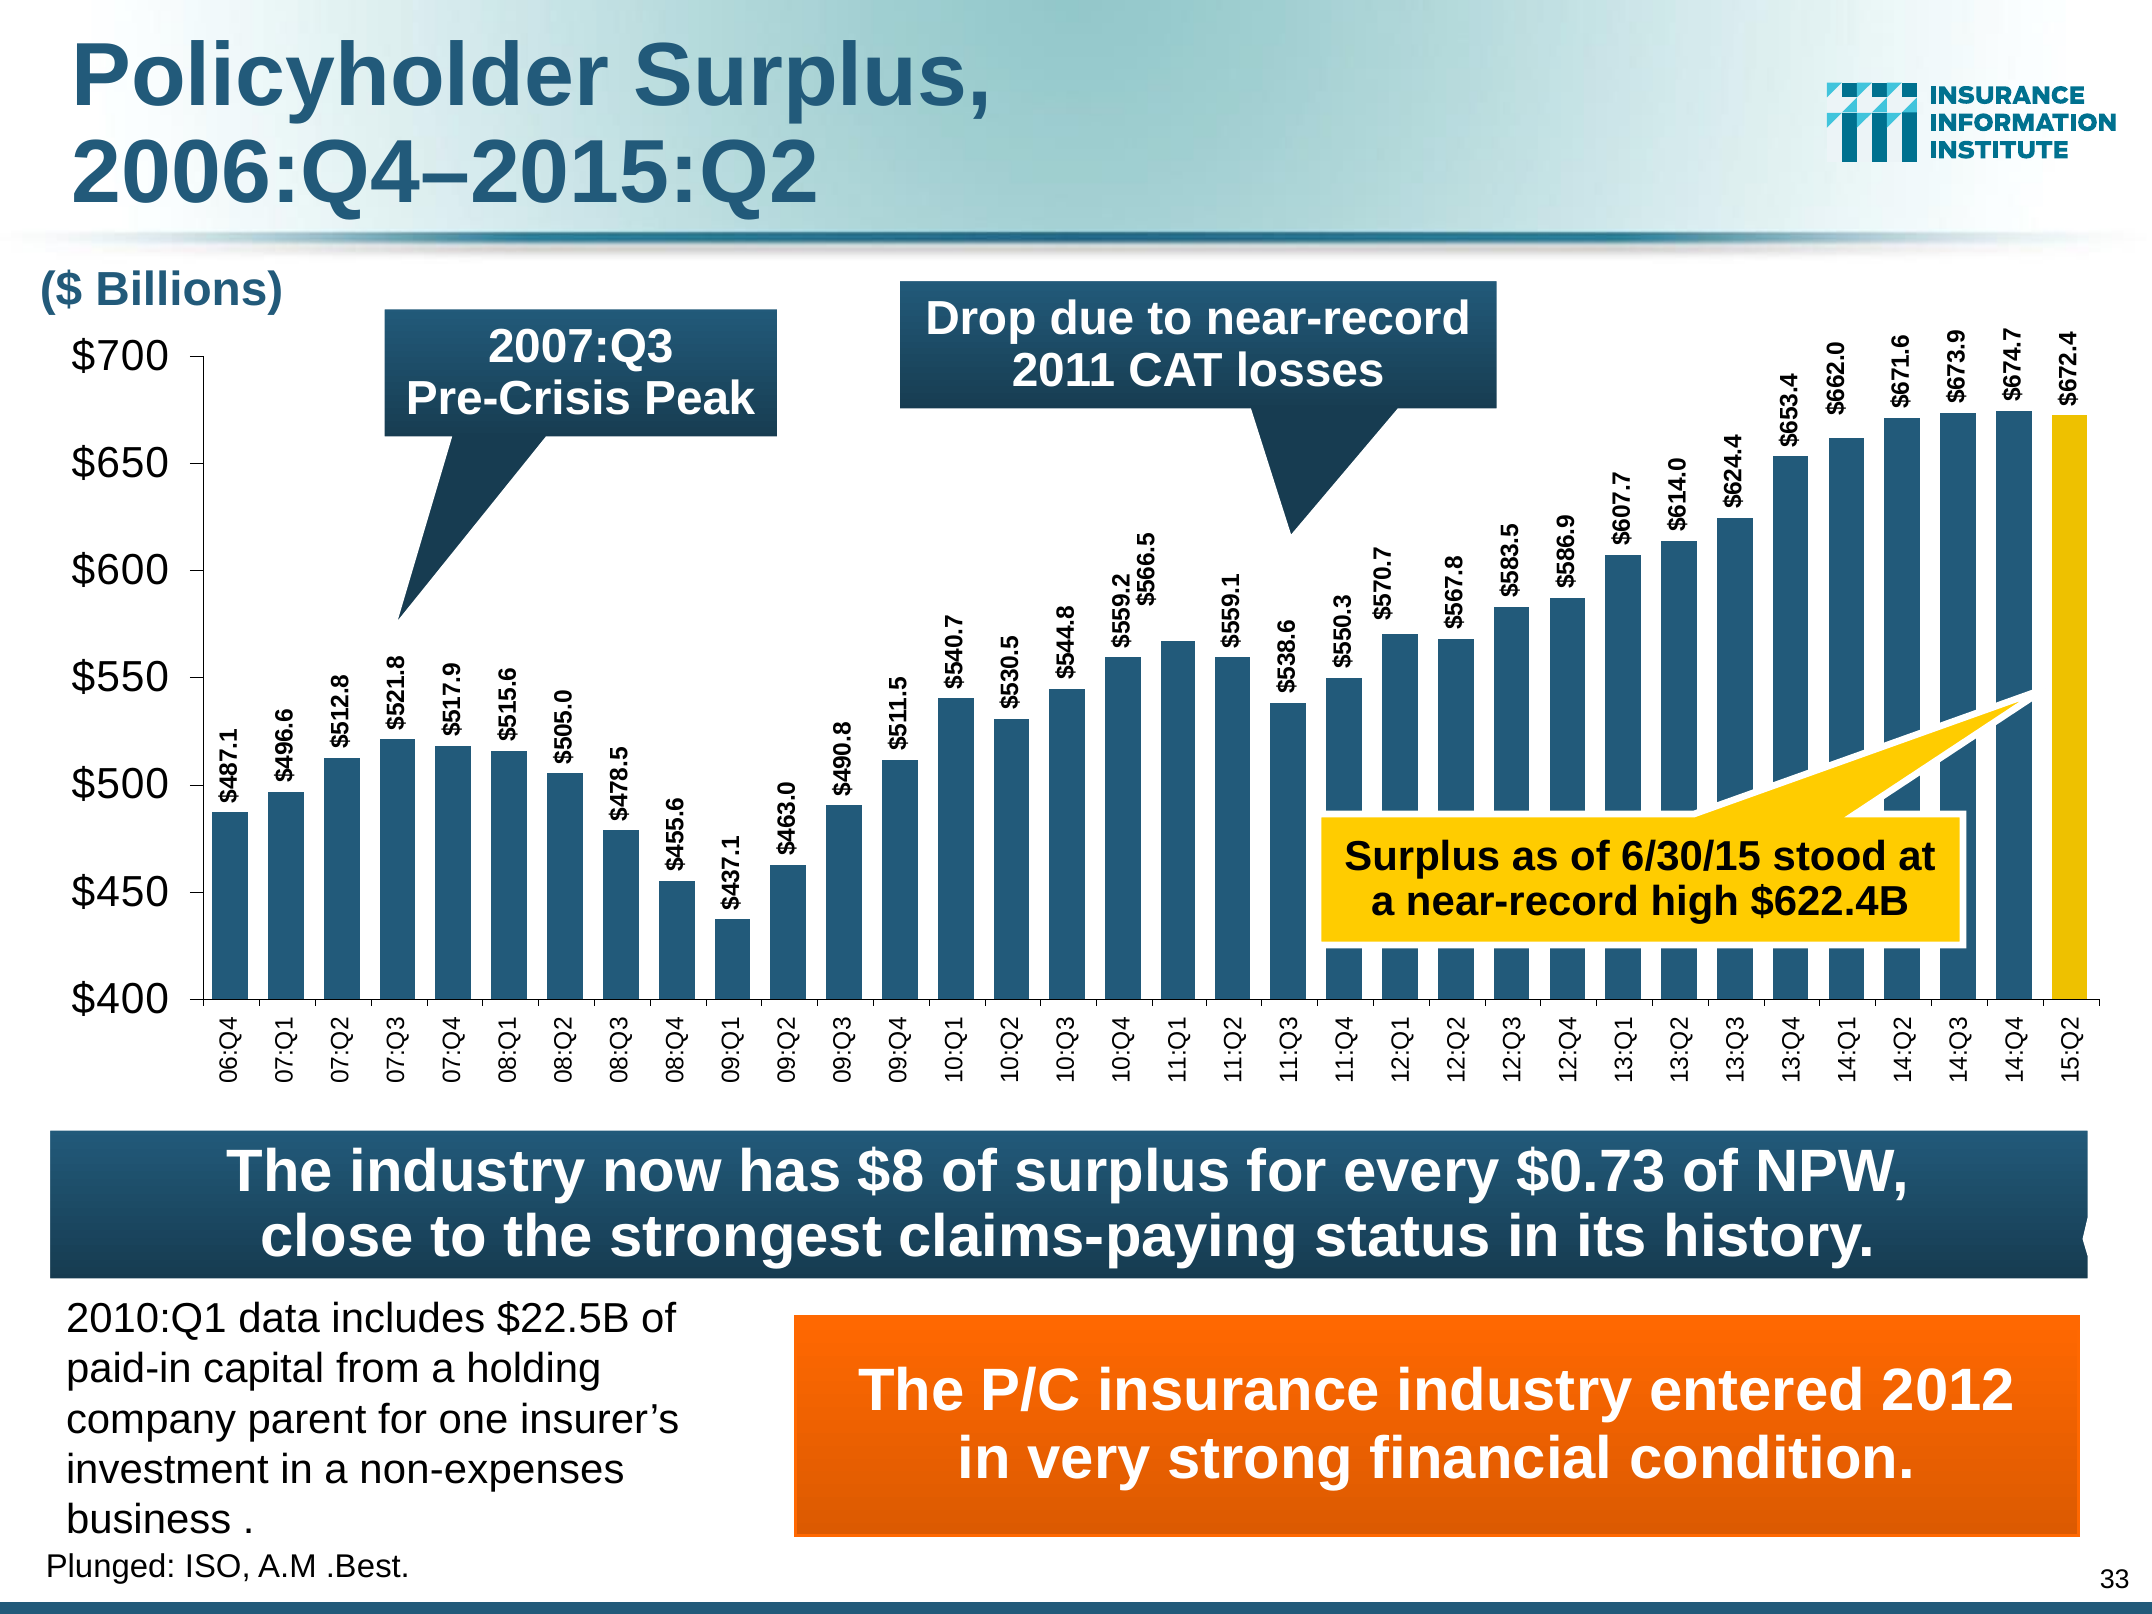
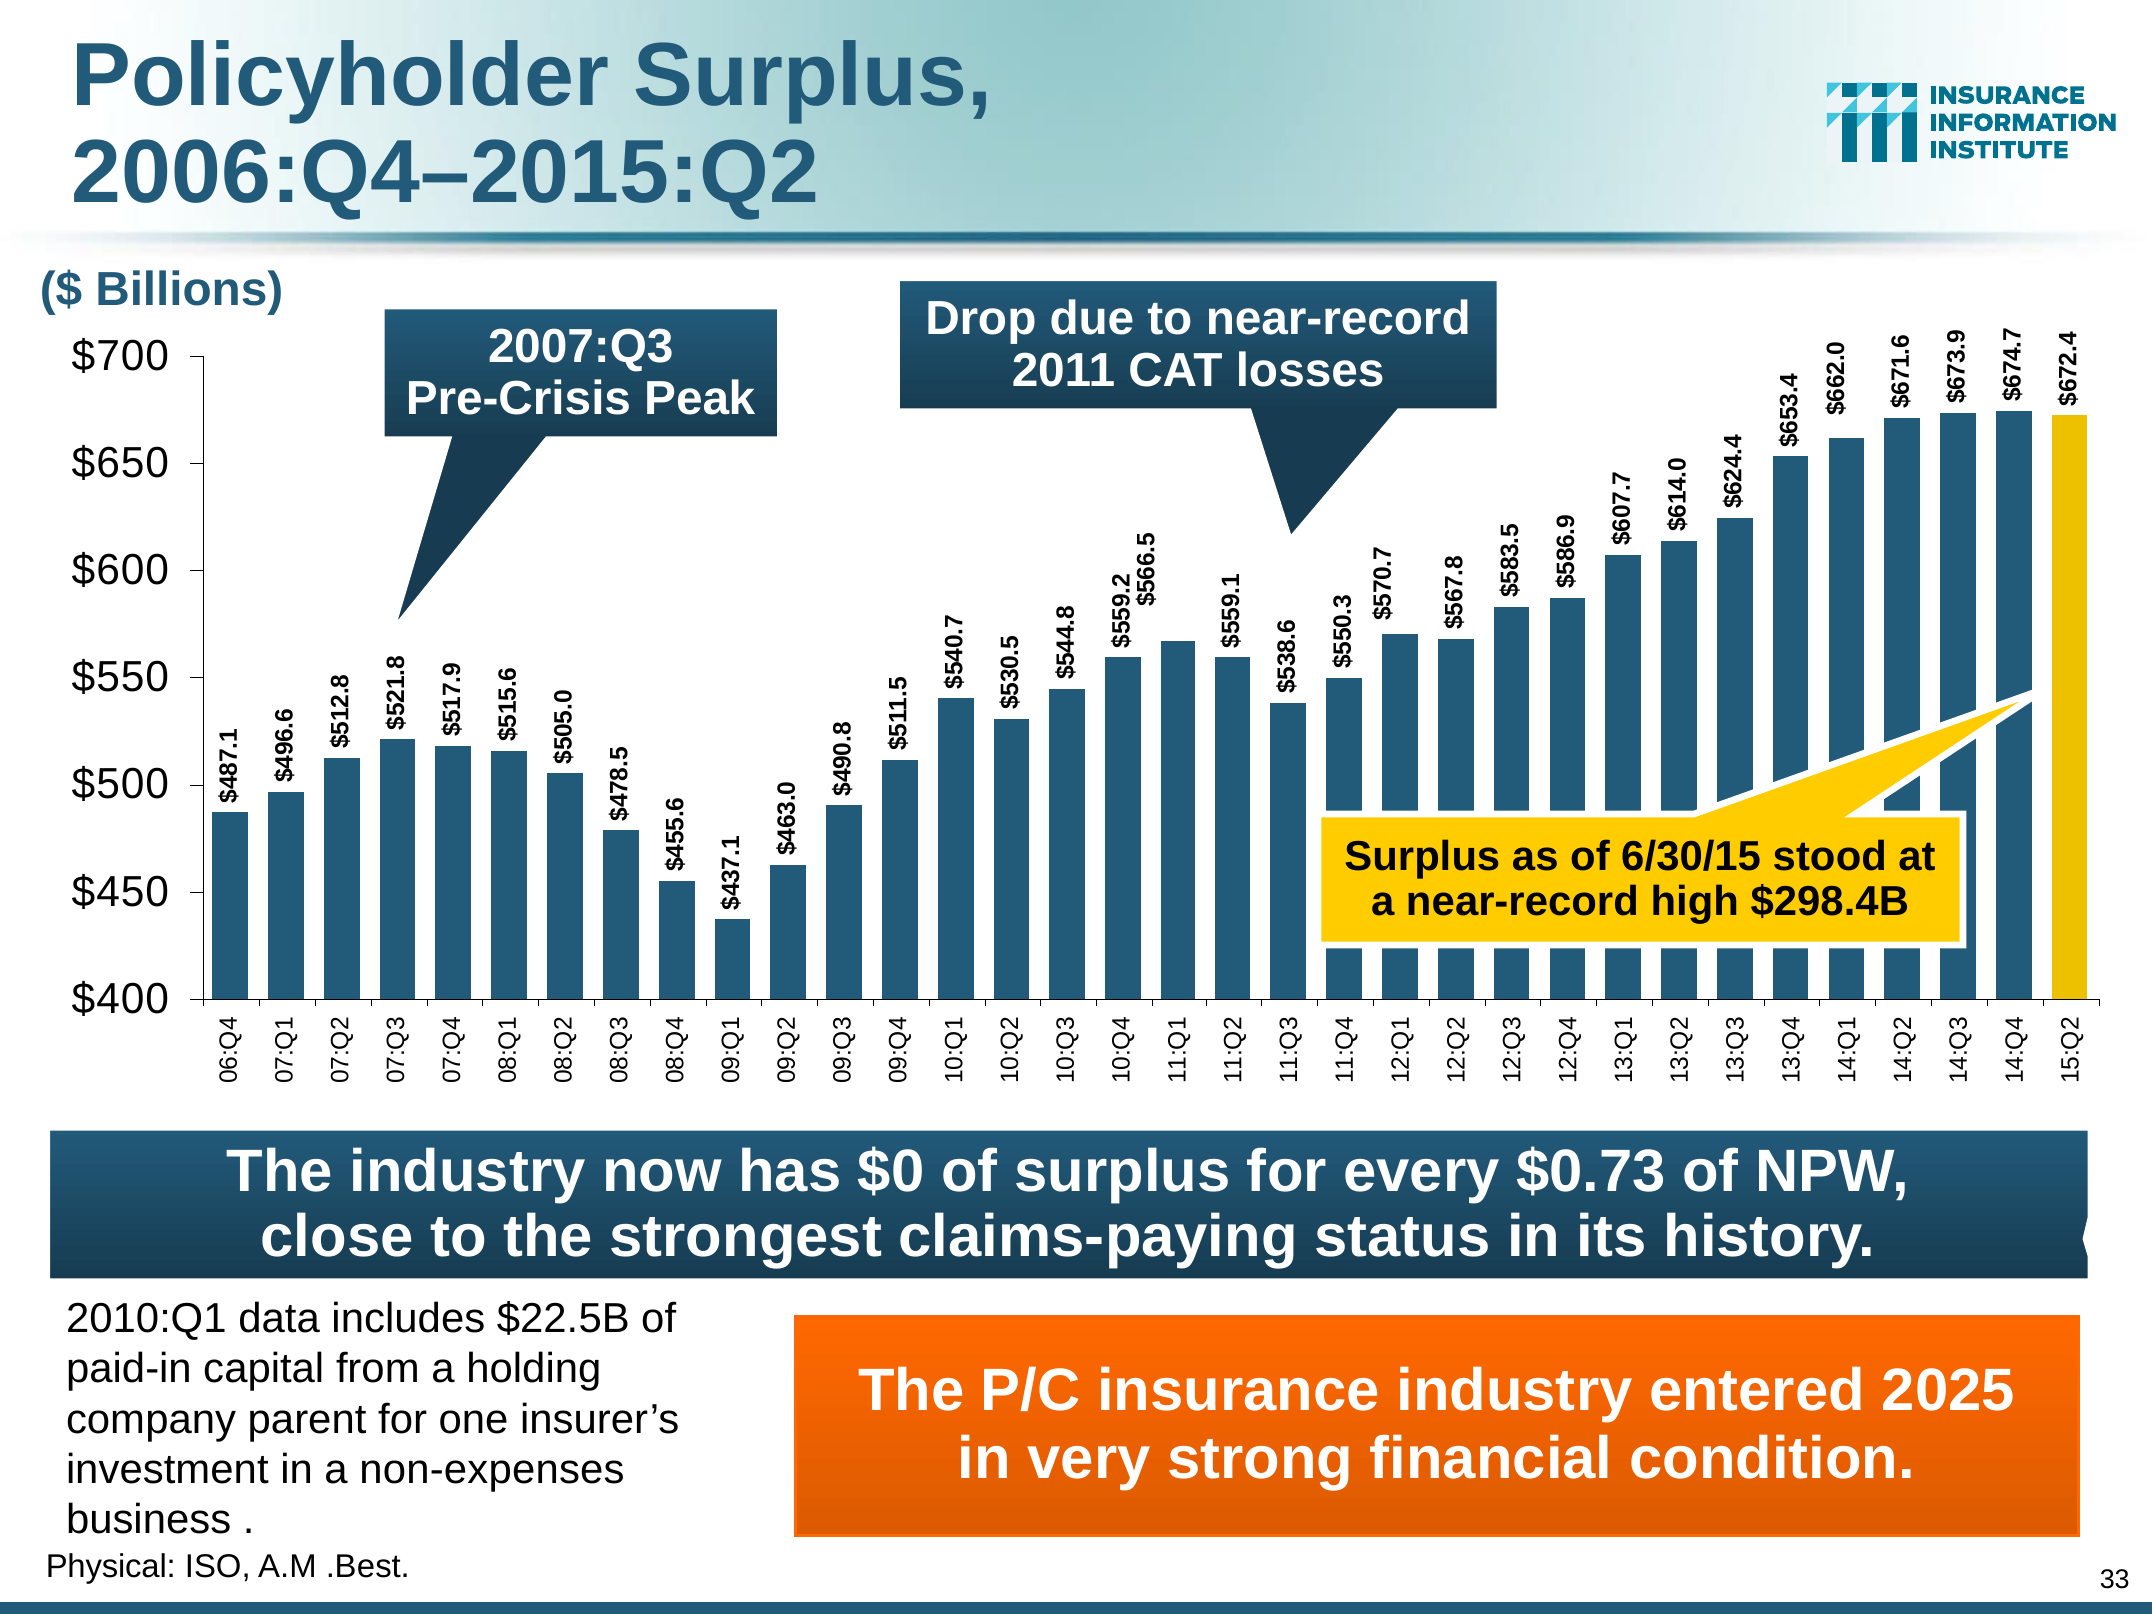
$622.4B: $622.4B -> $298.4B (1830, 902)
$8: $8 -> $0 (891, 1172)
2012: 2012 -> 2025 (1948, 1391)
Plunged: Plunged -> Physical (111, 1566)
